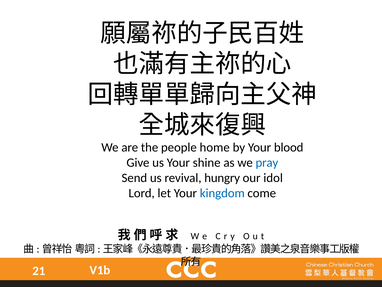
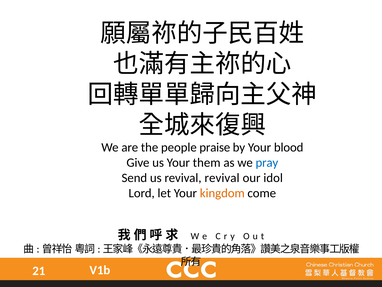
home: home -> praise (215, 147)
shine: shine -> them (207, 162)
revival hungry: hungry -> revival (222, 178)
kingdom colour: blue -> orange (222, 193)
